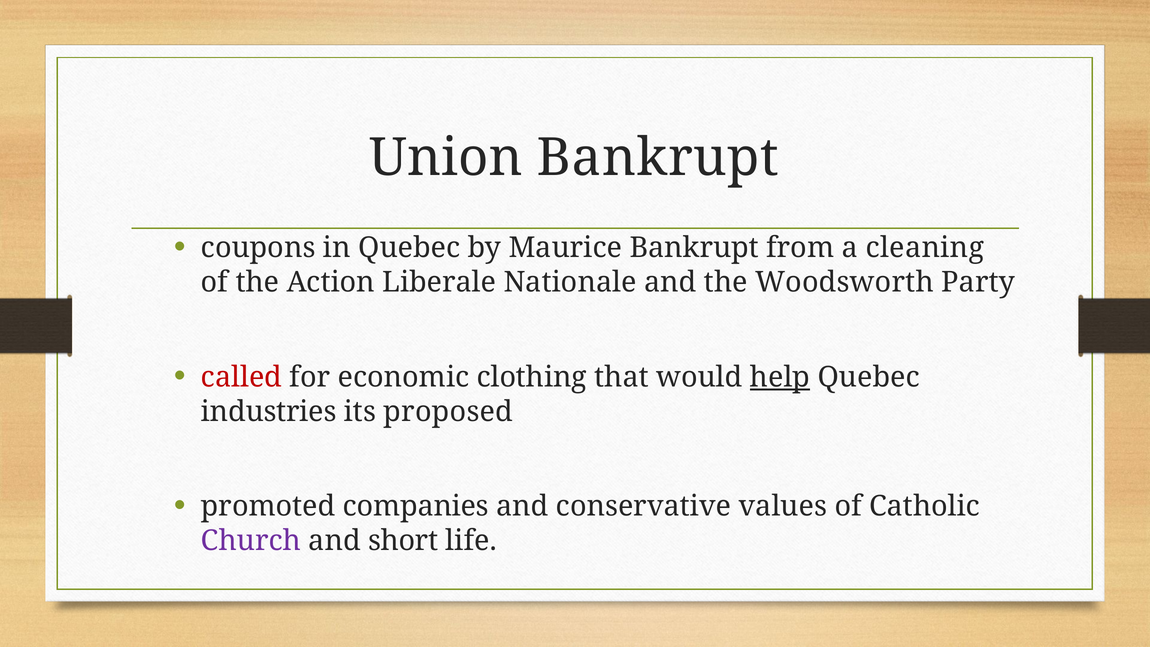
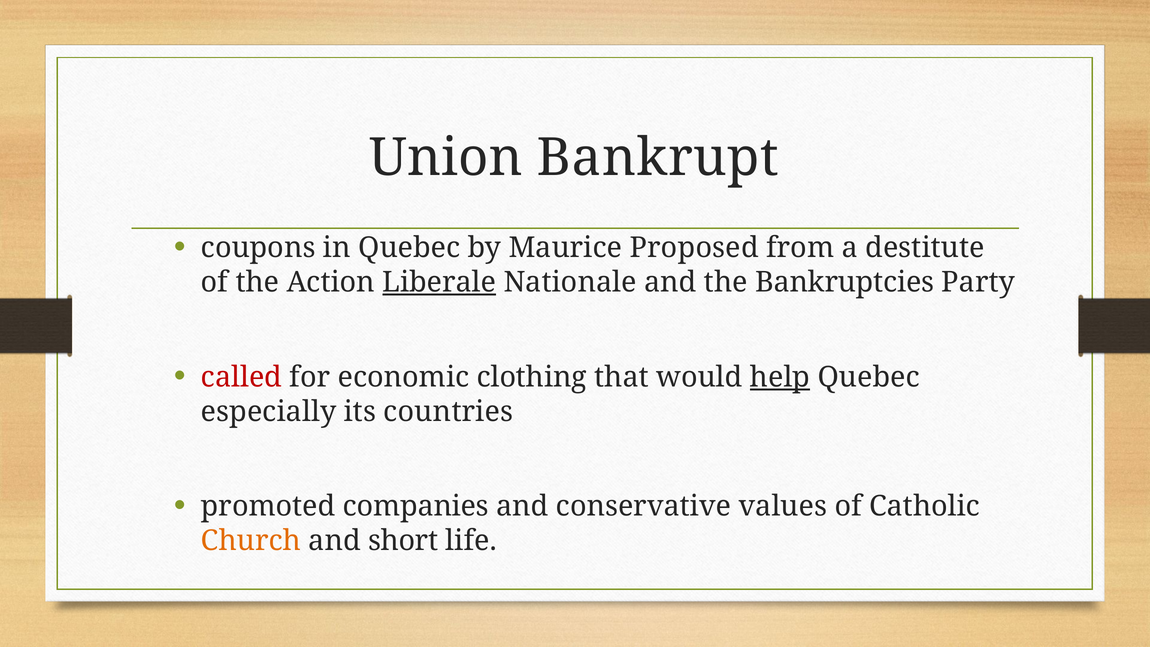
Maurice Bankrupt: Bankrupt -> Proposed (694, 248)
cleaning: cleaning -> destitute (925, 248)
Liberale underline: none -> present (439, 282)
Woodsworth: Woodsworth -> Bankruptcies (845, 282)
industries: industries -> especially (269, 411)
proposed: proposed -> countries (448, 411)
Church colour: purple -> orange (251, 541)
